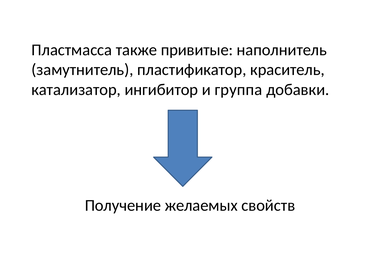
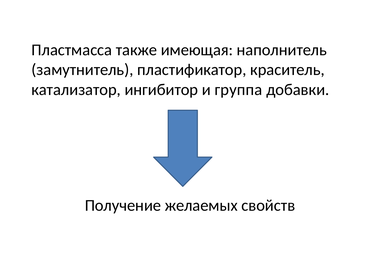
привитые: привитые -> имеющая (197, 50)
